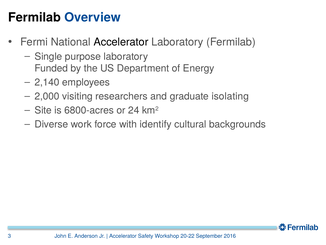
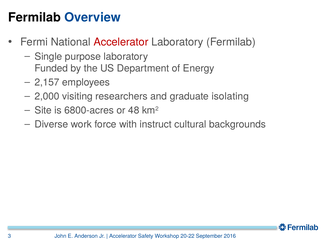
Accelerator colour: black -> red (121, 42)
2,140: 2,140 -> 2,157 (47, 82)
24: 24 -> 48 (134, 110)
identify: identify -> instruct (156, 124)
